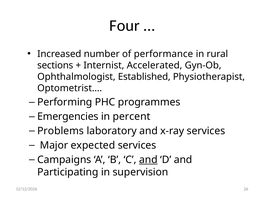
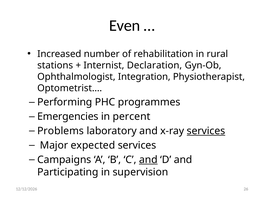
Four: Four -> Even (125, 26)
performance: performance -> rehabilitation (164, 54)
sections: sections -> stations (55, 65)
Accelerated: Accelerated -> Declaration (154, 65)
Established: Established -> Integration (144, 77)
services underline: none -> present (206, 131)
